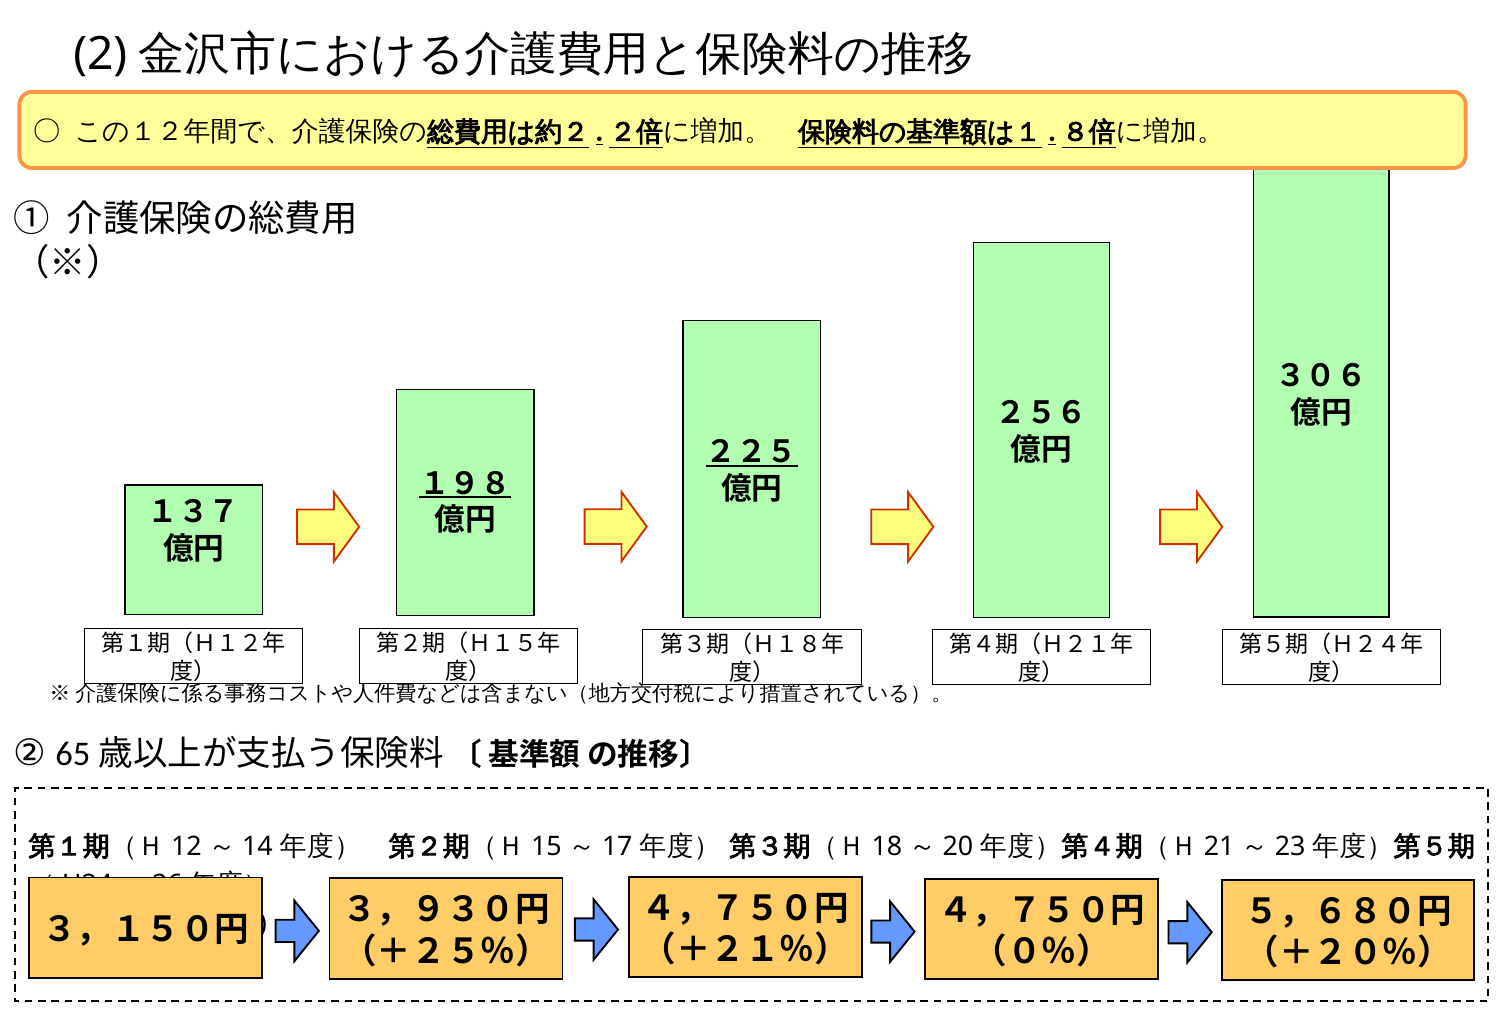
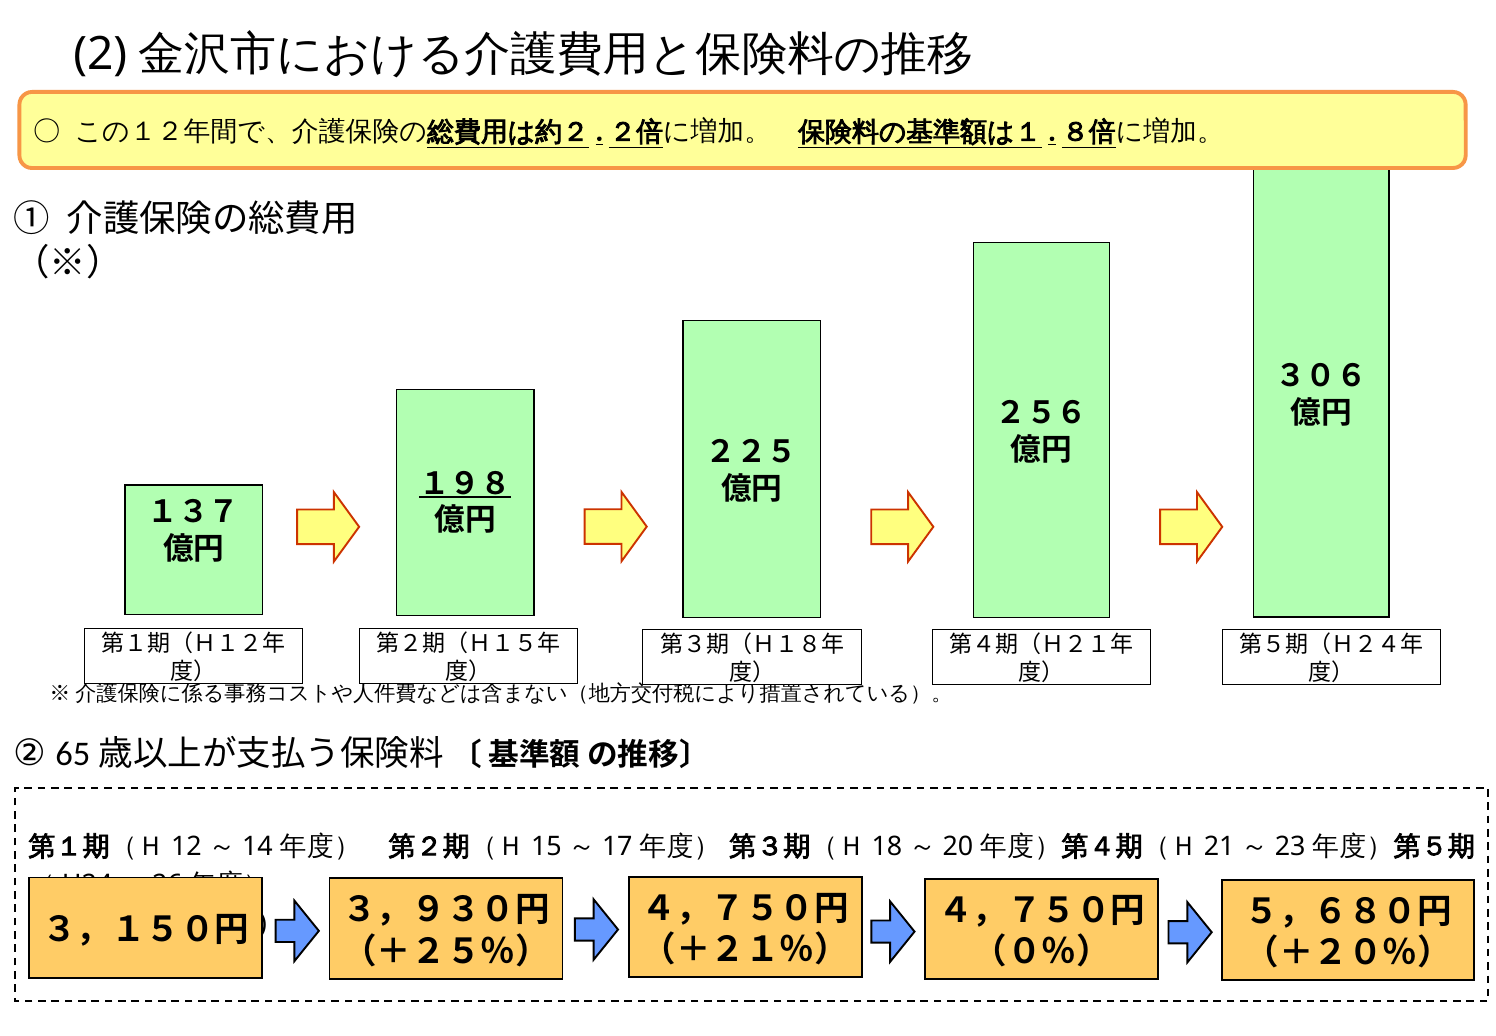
２２５ underline: present -> none (752, 452)
